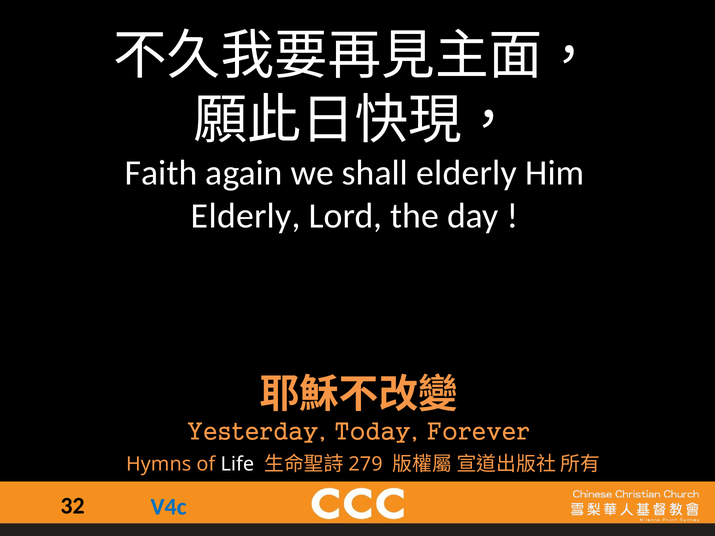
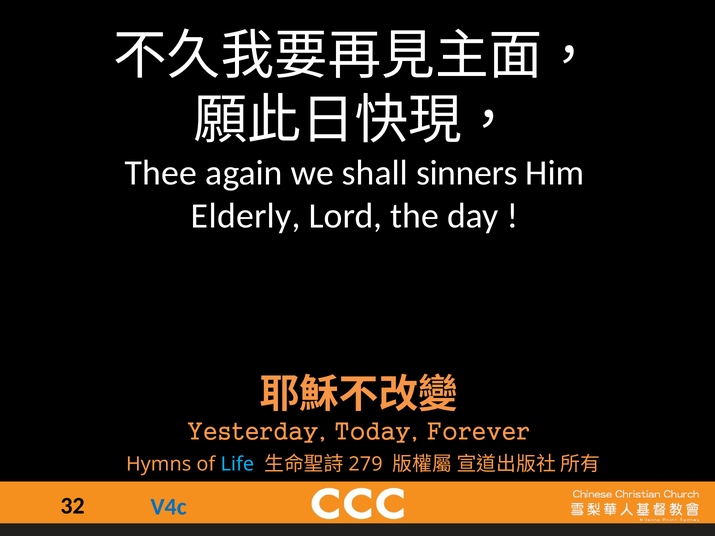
Faith: Faith -> Thee (161, 173)
shall elderly: elderly -> sinners (467, 173)
Life colour: white -> light blue (237, 464)
